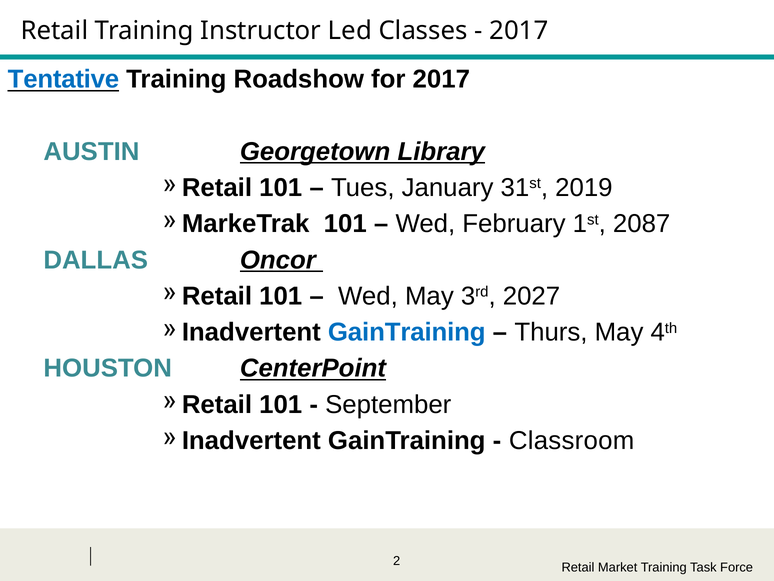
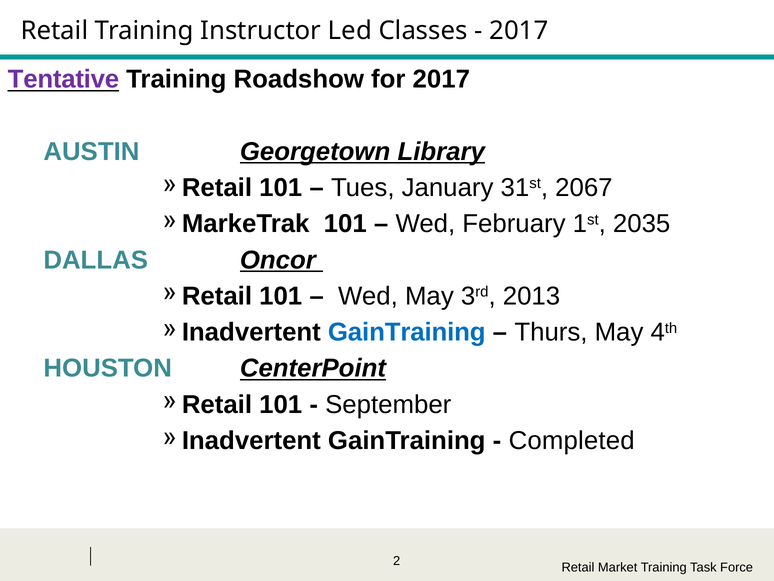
Tentative colour: blue -> purple (63, 79)
2019: 2019 -> 2067 (584, 188)
2087: 2087 -> 2035 (642, 224)
2027: 2027 -> 2013 (532, 296)
Classroom: Classroom -> Completed (572, 440)
